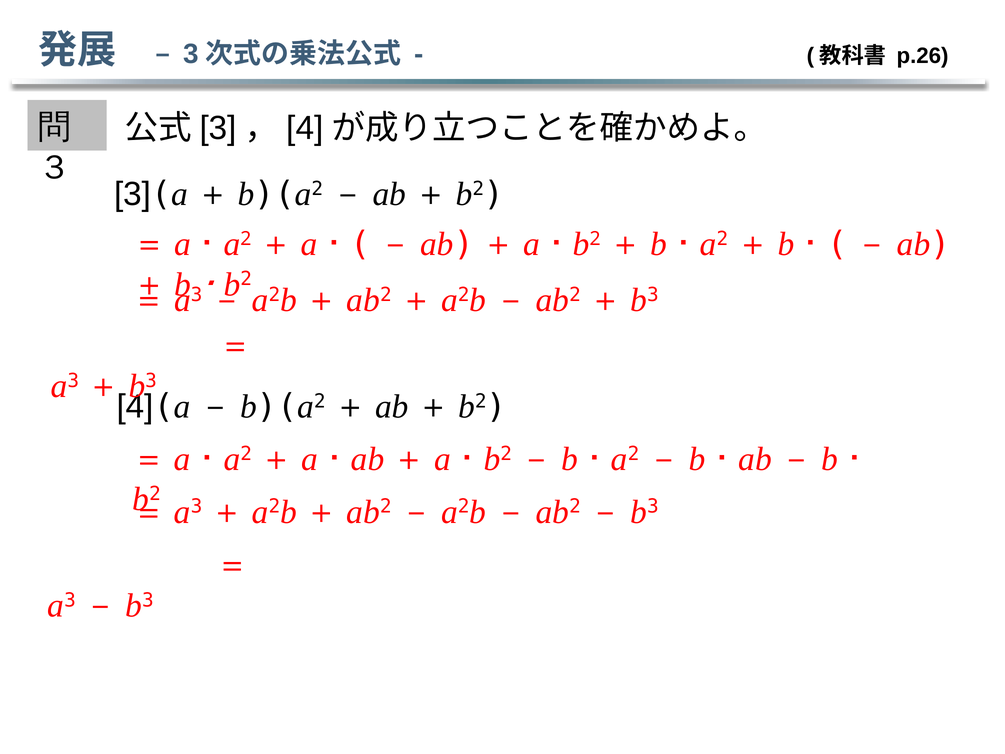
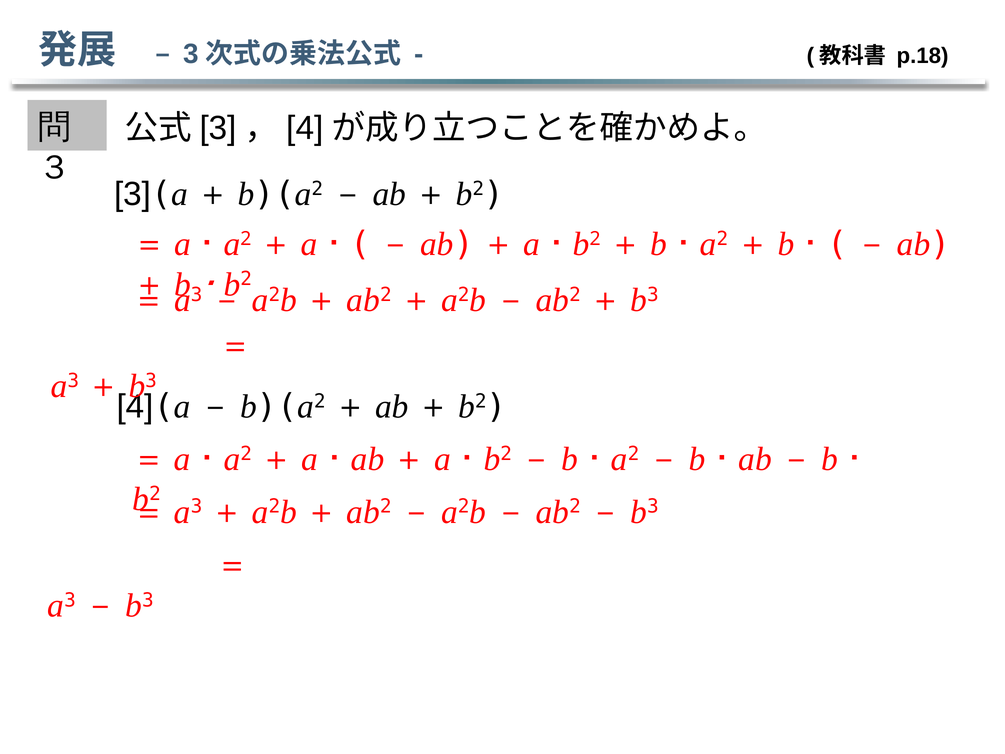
p.26: p.26 -> p.18 (923, 56)
